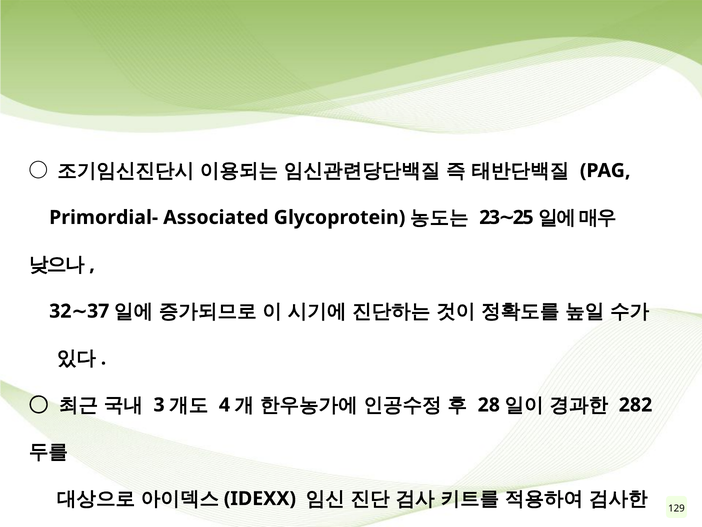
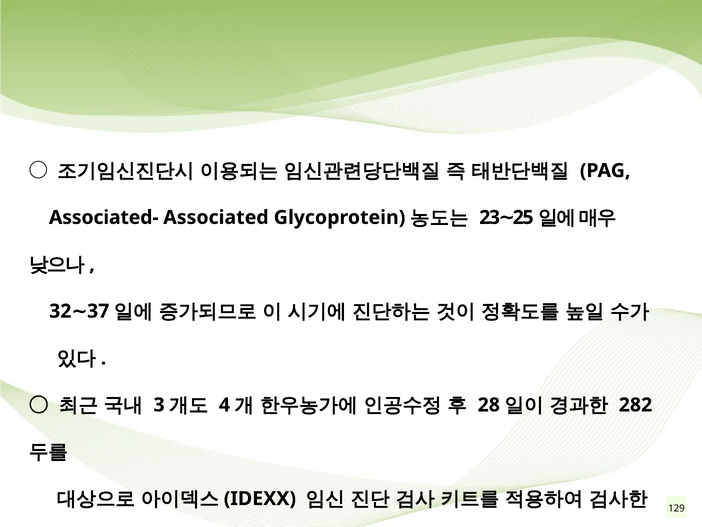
Primordial-: Primordial- -> Associated- (104, 217)
